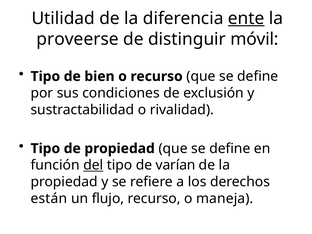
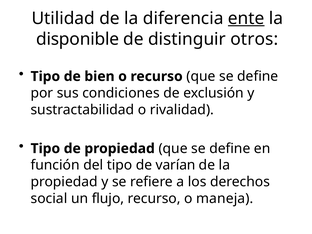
proveerse: proveerse -> disponible (78, 39)
móvil: móvil -> otros (254, 39)
del underline: present -> none (93, 165)
están: están -> social (49, 198)
